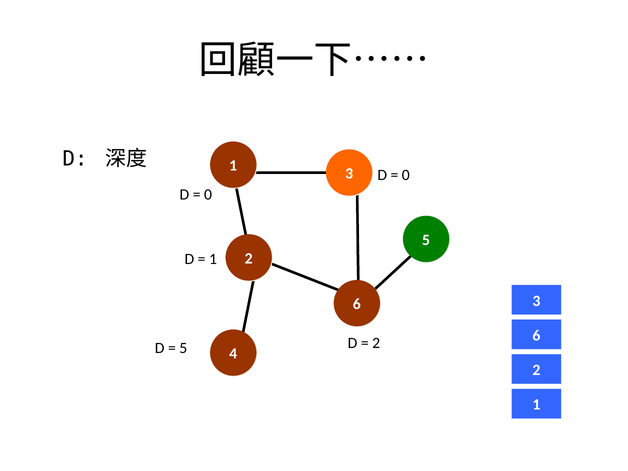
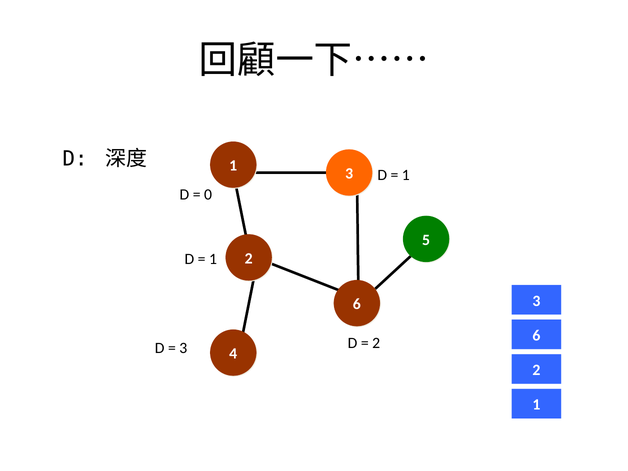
0: 0 -> 1 (406, 175)
5: 5 -> 3 (183, 348)
